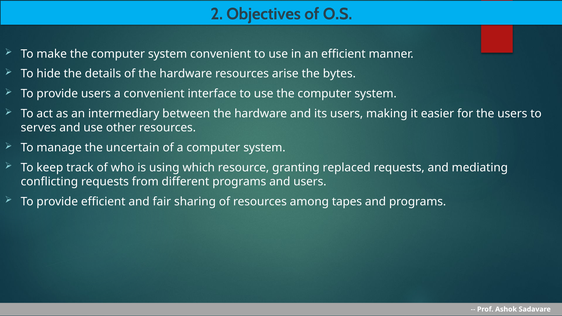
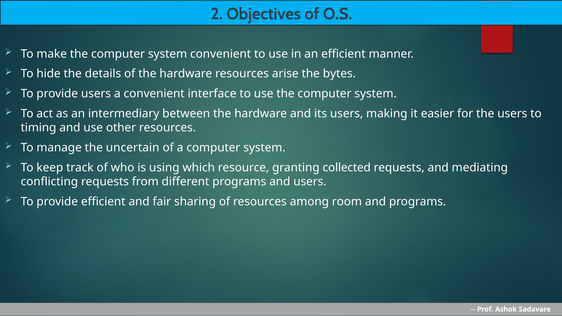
serves: serves -> timing (39, 128)
replaced: replaced -> collected (347, 168)
tapes: tapes -> room (347, 202)
